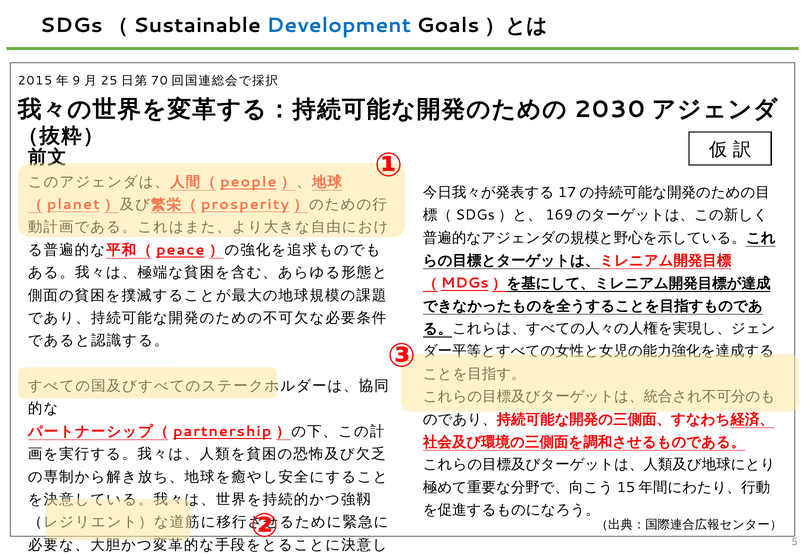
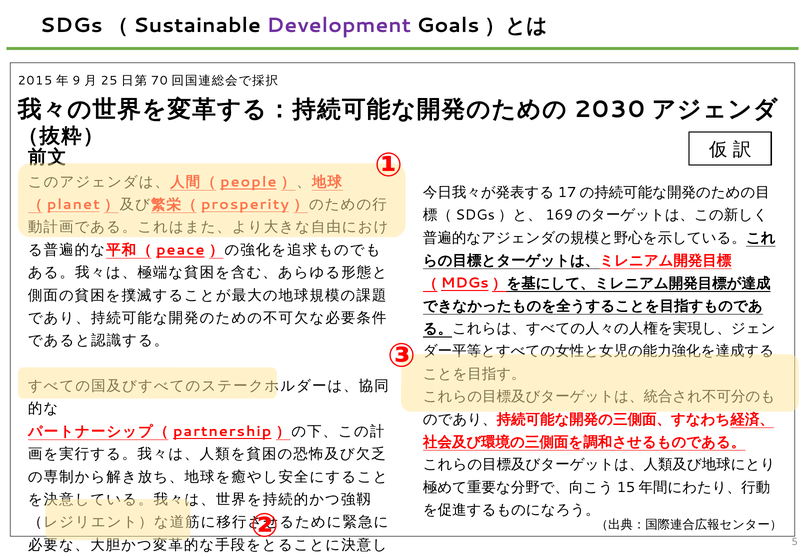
Development colour: blue -> purple (339, 26)
